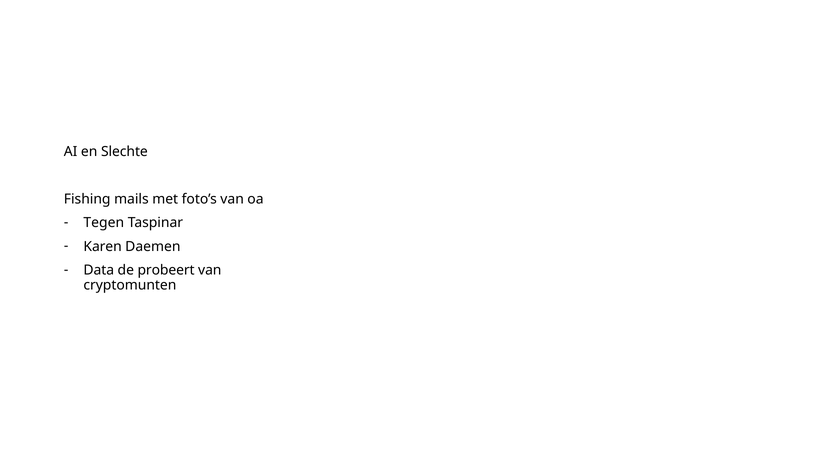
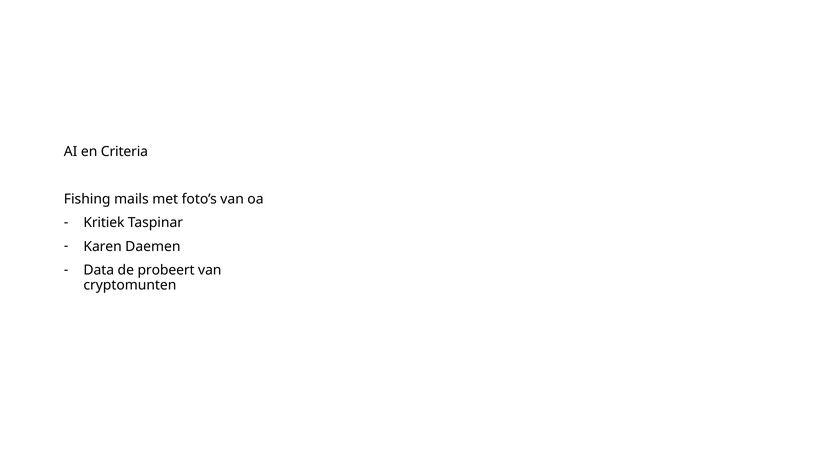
Slechte: Slechte -> Criteria (124, 152)
Tegen: Tegen -> Kritiek (104, 223)
